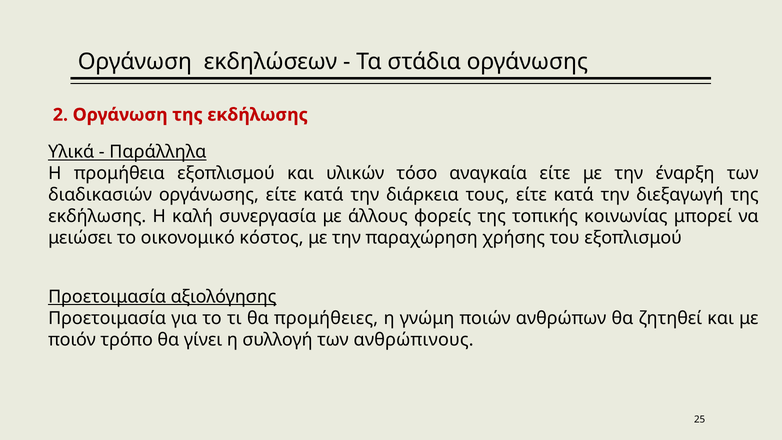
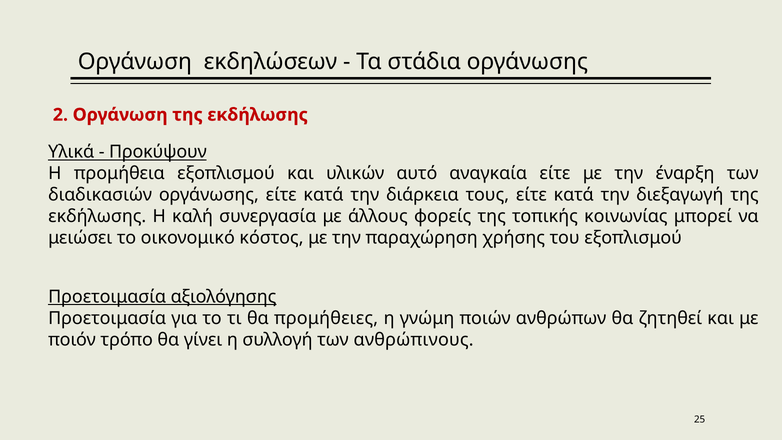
Παράλληλα: Παράλληλα -> Προκύψουν (158, 152)
τόσο: τόσο -> αυτό (417, 173)
